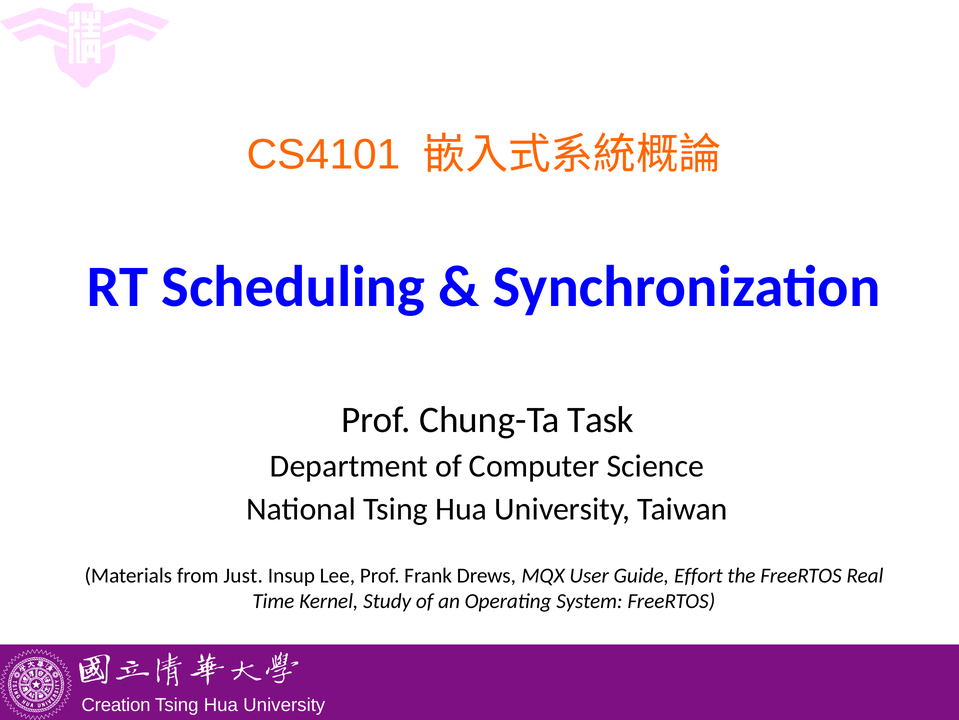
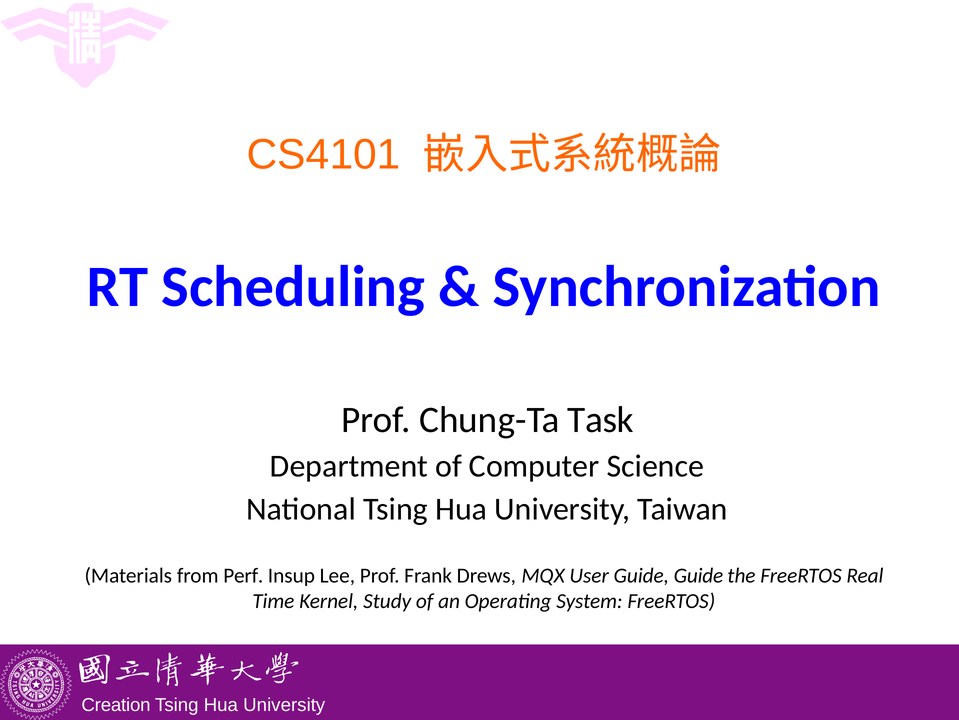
Just: Just -> Perf (243, 575)
Guide Effort: Effort -> Guide (698, 575)
